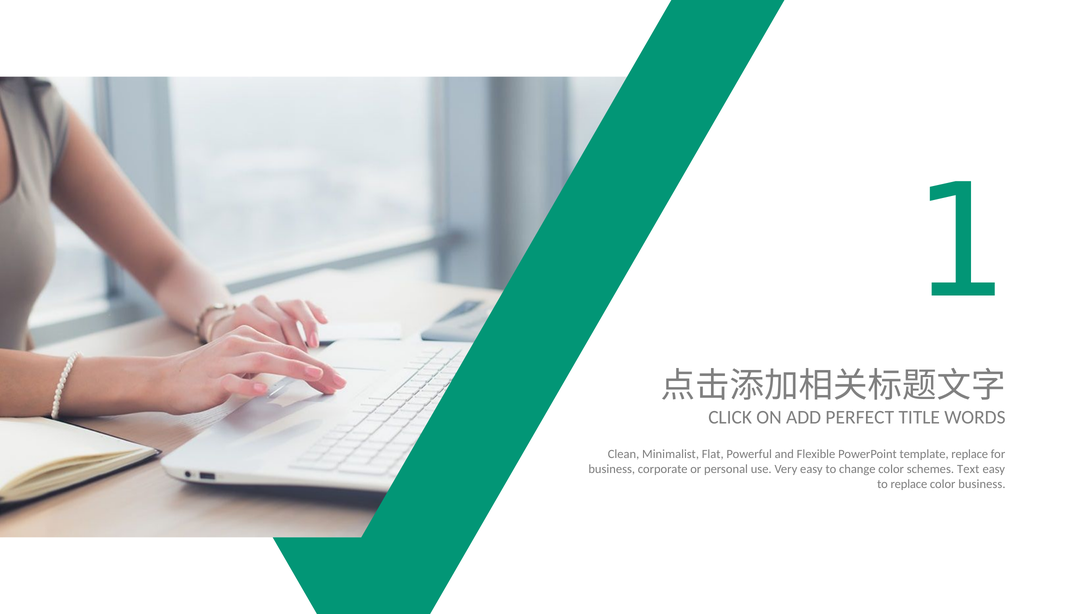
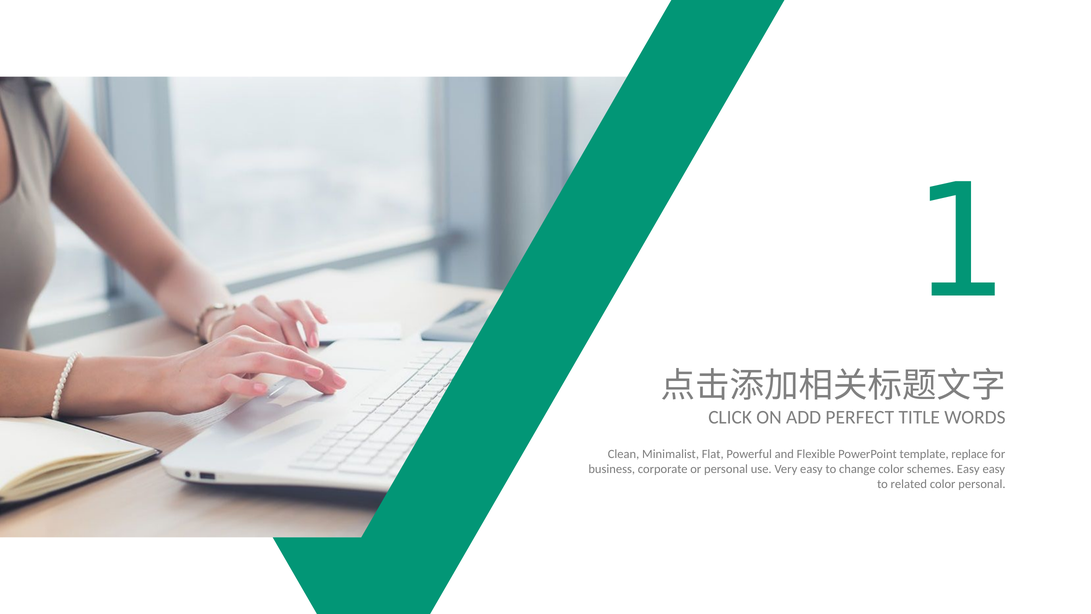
schemes Text: Text -> Easy (968, 469)
to replace: replace -> related (909, 484)
color business: business -> personal (982, 484)
